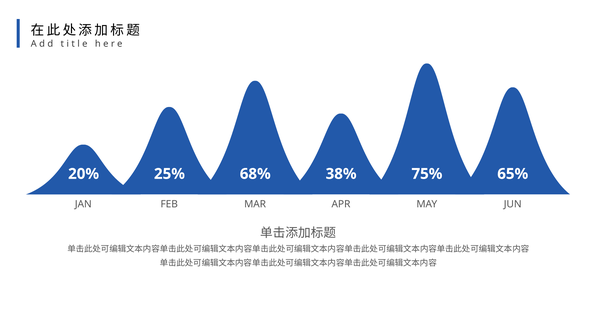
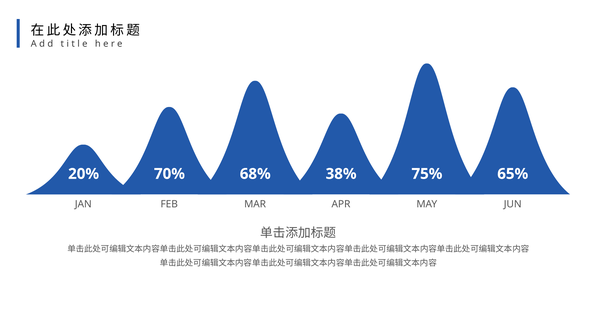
25%: 25% -> 70% (169, 174)
